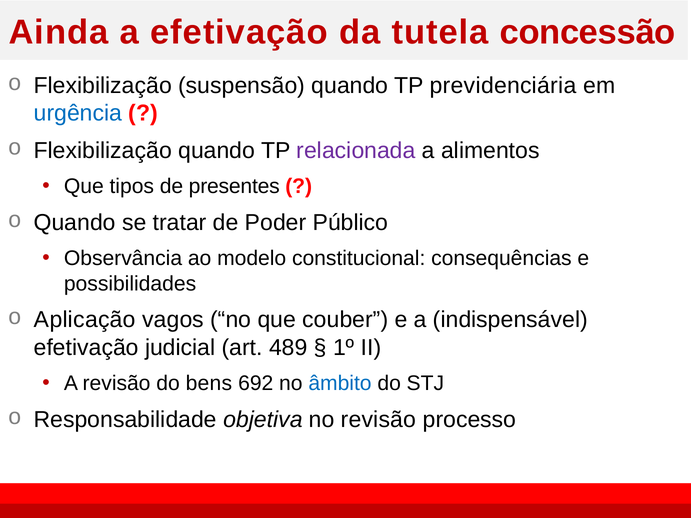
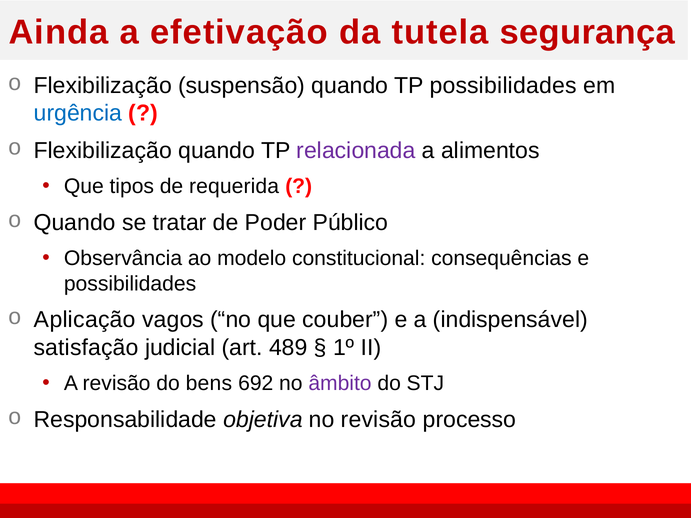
concessão: concessão -> segurança (587, 33)
TP previdenciária: previdenciária -> possibilidades (503, 86)
presentes: presentes -> requerida (234, 186)
efetivação: efetivação -> satisfação (86, 348)
âmbito colour: blue -> purple (340, 384)
